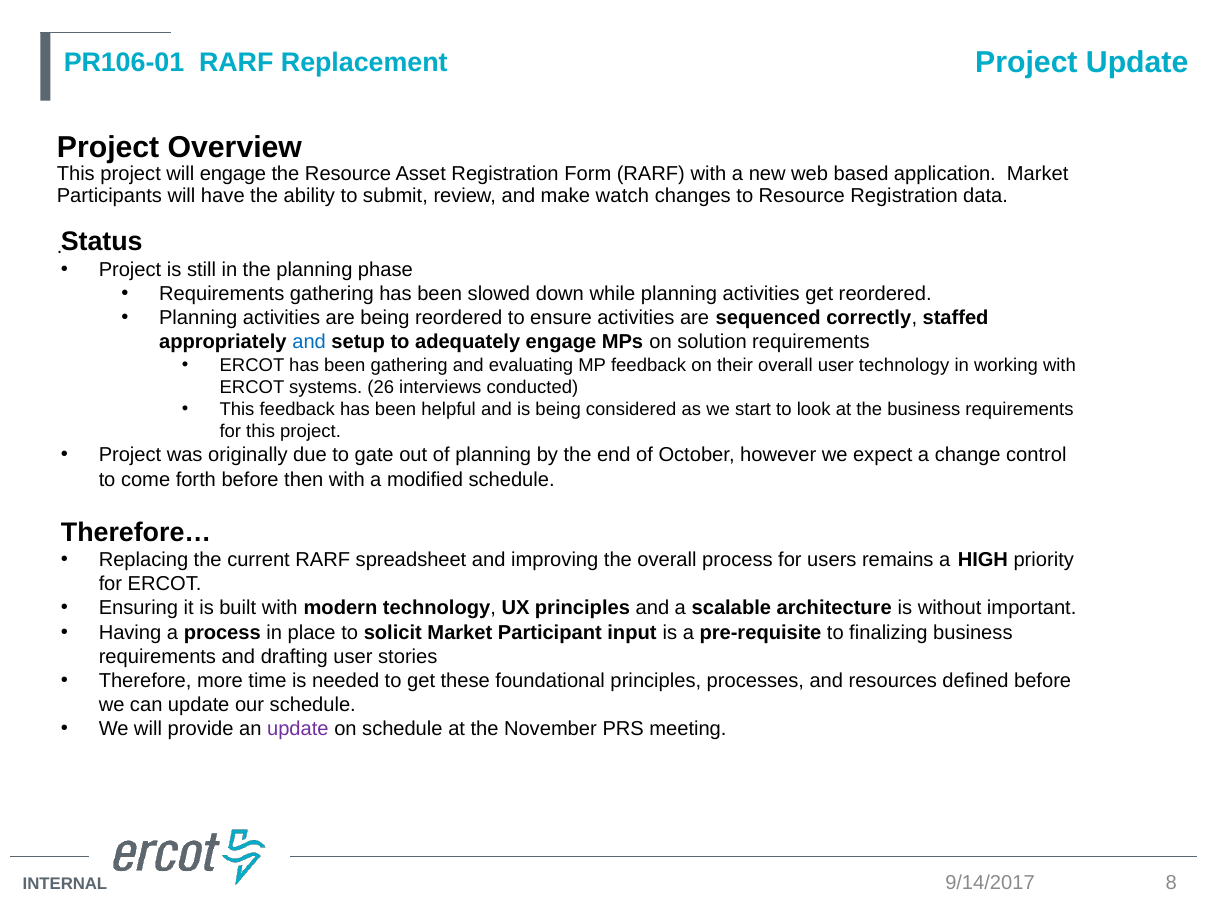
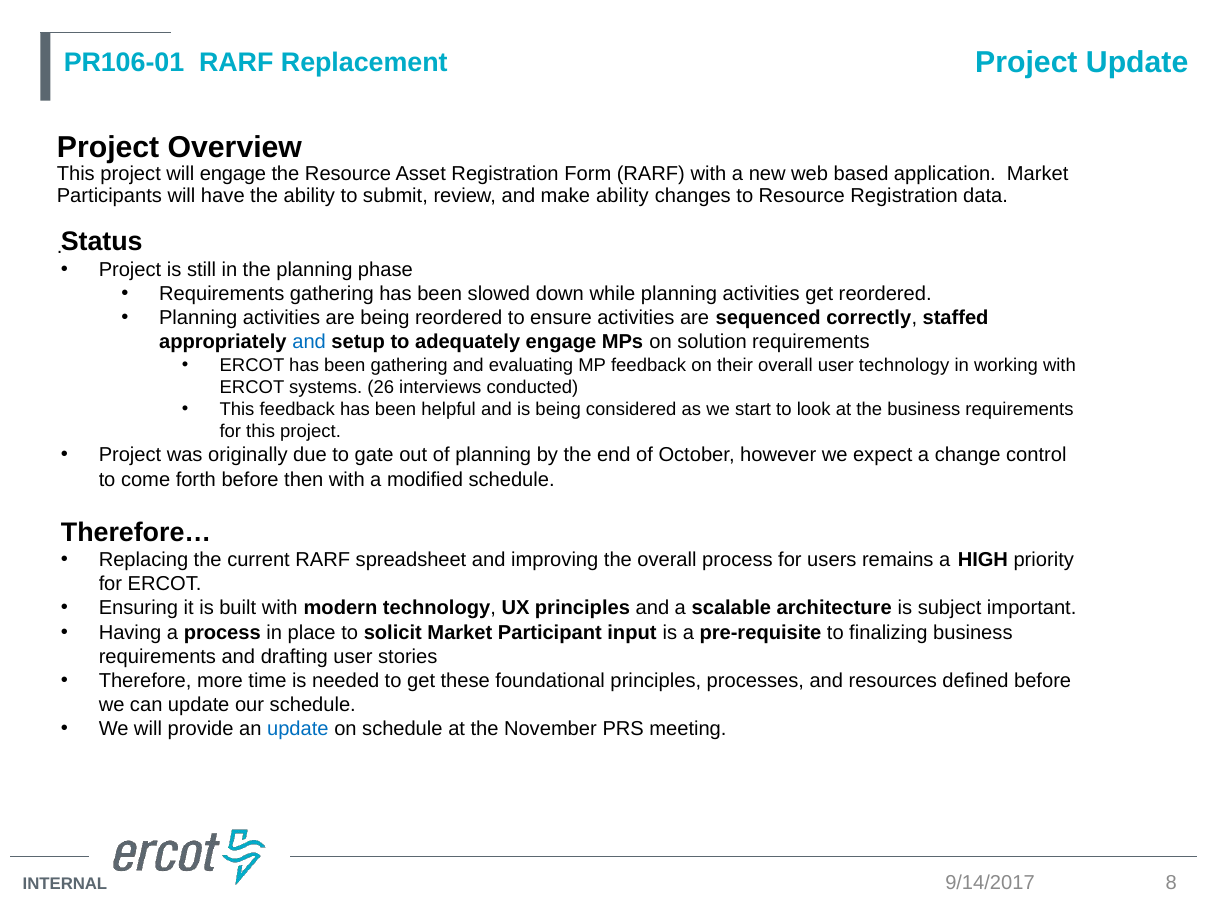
make watch: watch -> ability (622, 196)
without: without -> subject (950, 608)
update colour: purple -> blue (298, 729)
